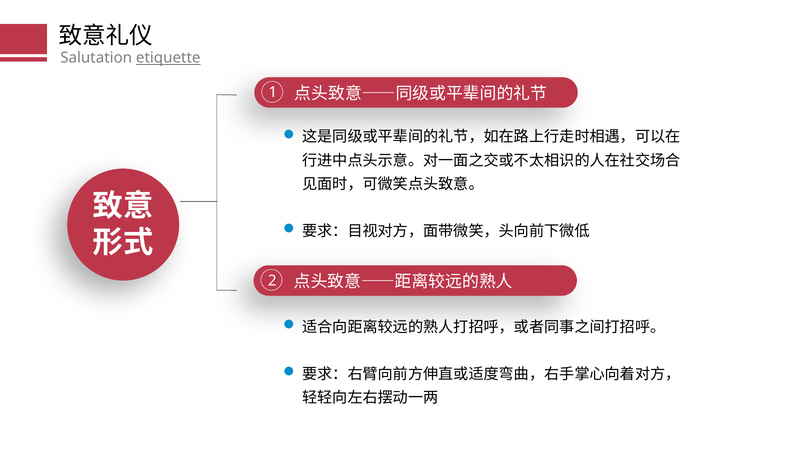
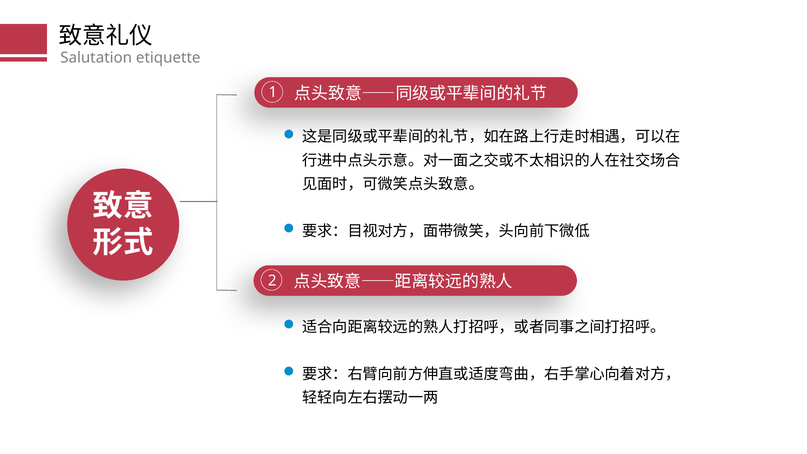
etiquette underline: present -> none (168, 58)
